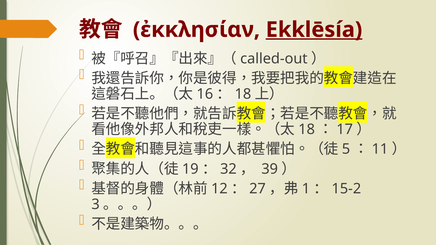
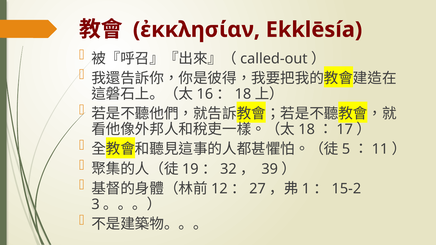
Ekklēsía underline: present -> none (314, 30)
